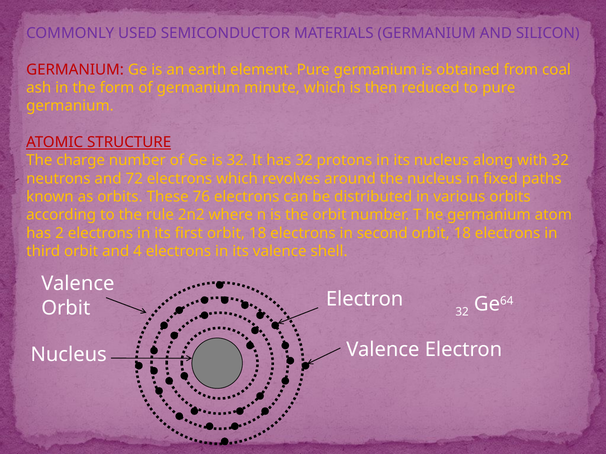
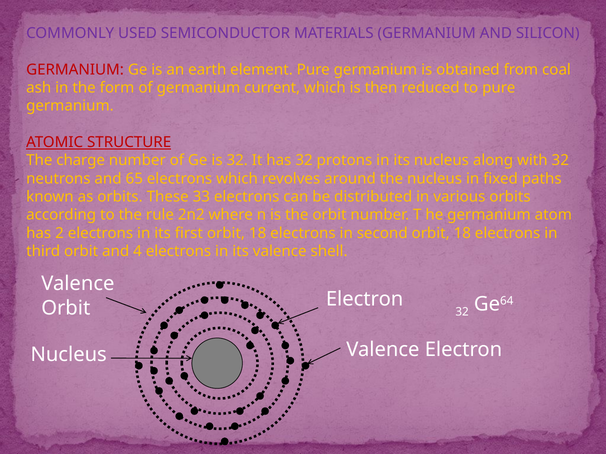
minute: minute -> current (272, 88)
72: 72 -> 65 (134, 179)
76: 76 -> 33 (201, 197)
